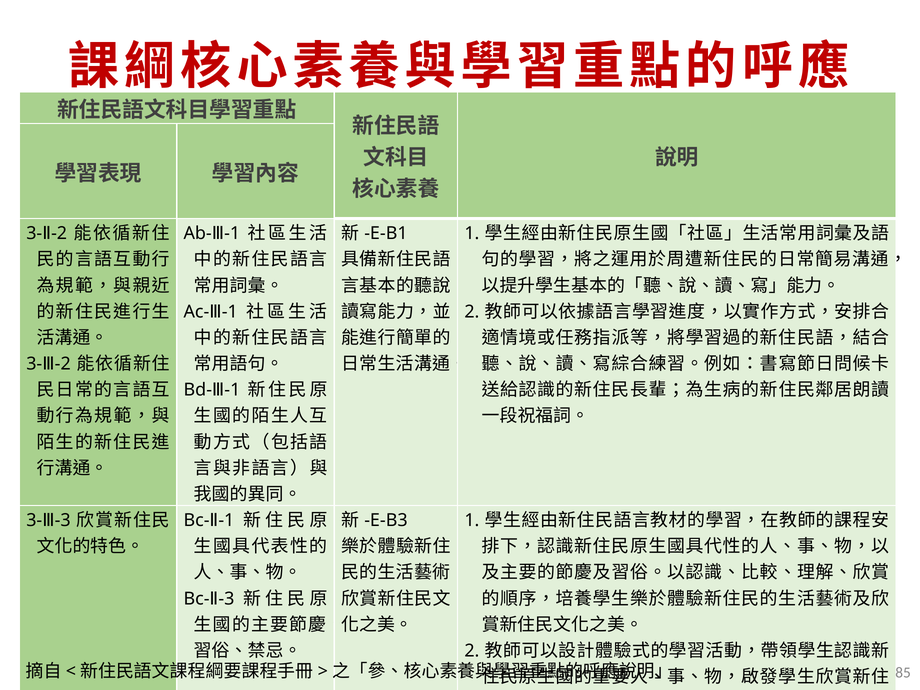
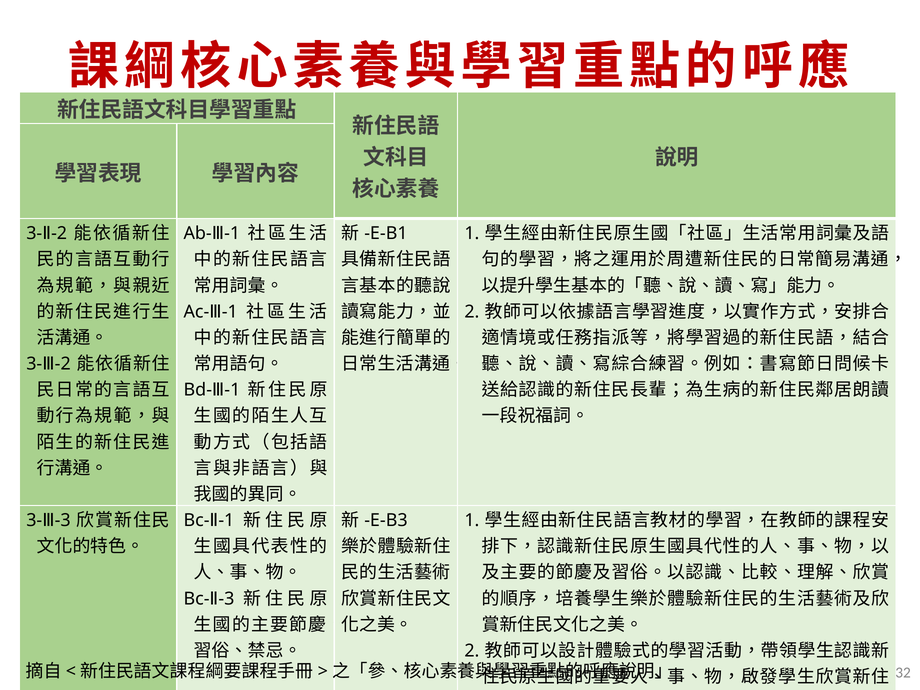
85: 85 -> 32 (903, 673)
